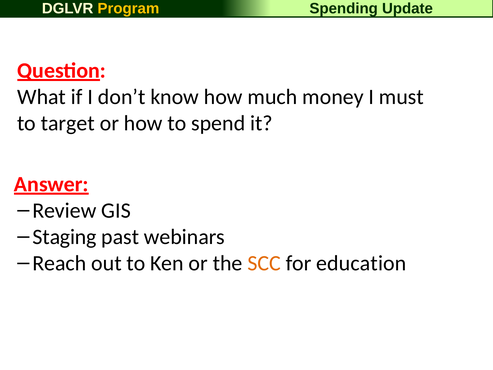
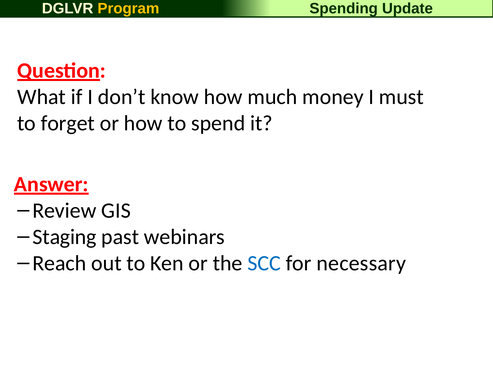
target: target -> forget (68, 123)
SCC colour: orange -> blue (264, 263)
education: education -> necessary (361, 263)
